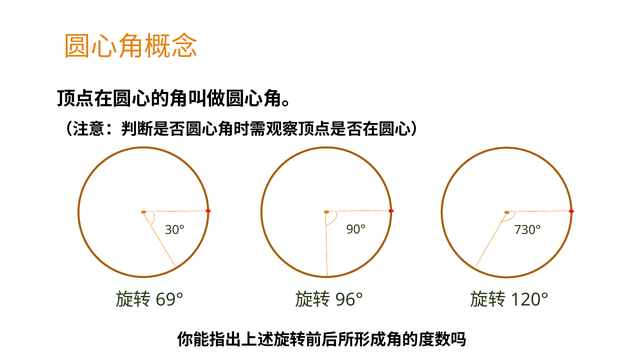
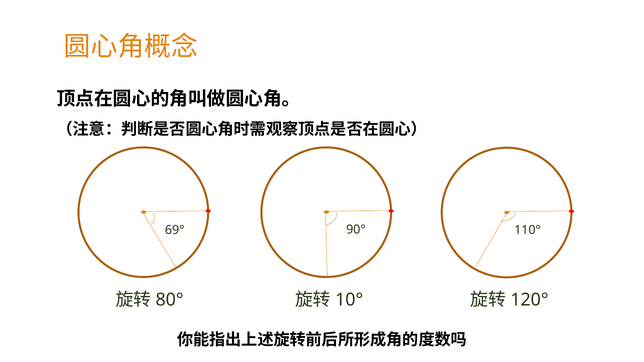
30°: 30° -> 69° (175, 230)
730°: 730° -> 110° (528, 230)
69°: 69° -> 80° (170, 300)
96°: 96° -> 10° (349, 300)
